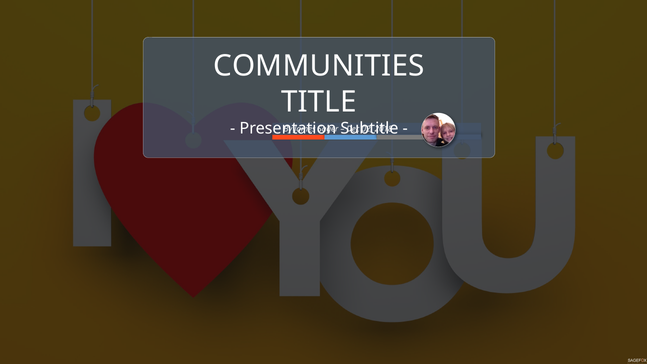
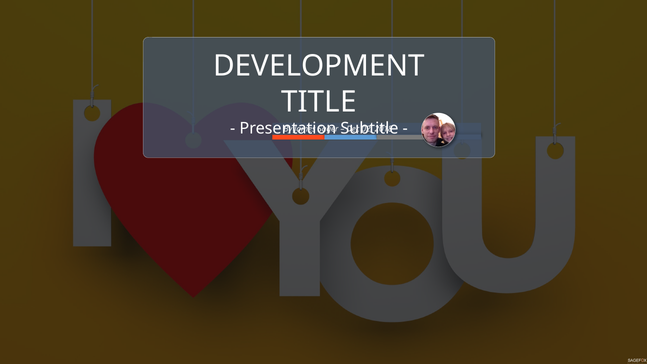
COMMUNITIES: COMMUNITIES -> DEVELOPMENT (319, 66)
